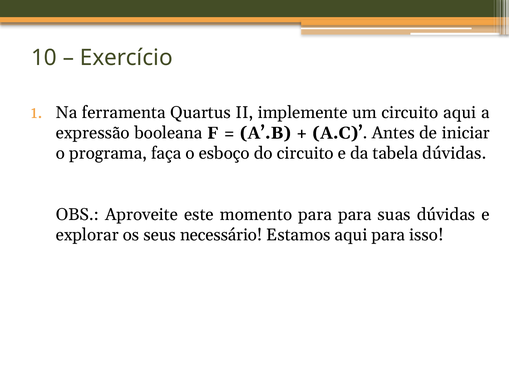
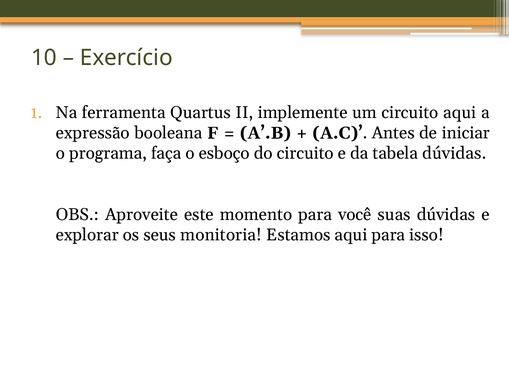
para para: para -> você (355, 214)
necessário: necessário -> monitoria (221, 235)
